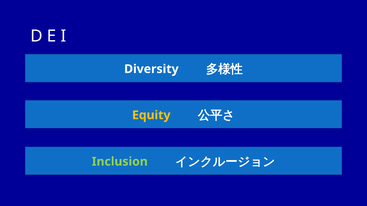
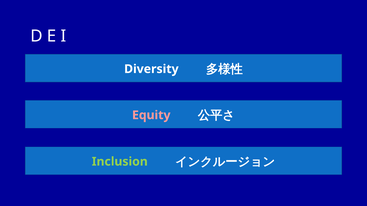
Equity colour: yellow -> pink (151, 115)
